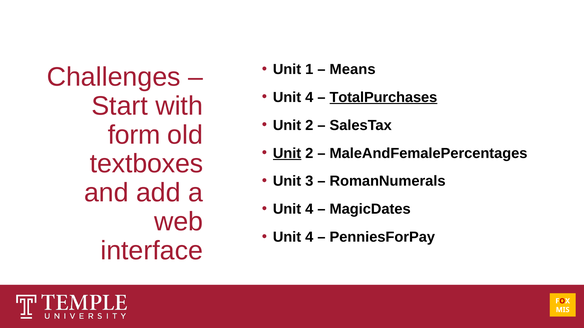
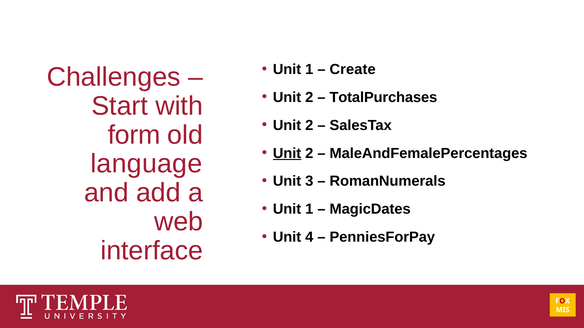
Means: Means -> Create (353, 69)
4: 4 -> 2 (309, 97)
TotalPurchases underline: present -> none (383, 97)
textboxes: textboxes -> language (146, 164)
4: 4 -> 1 (309, 209)
